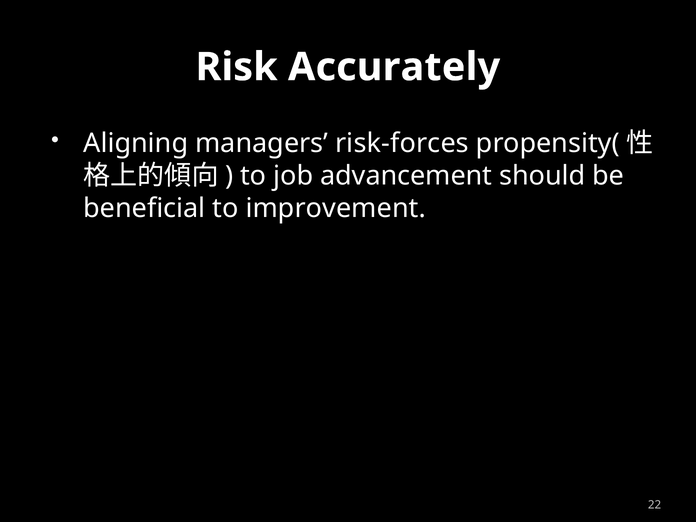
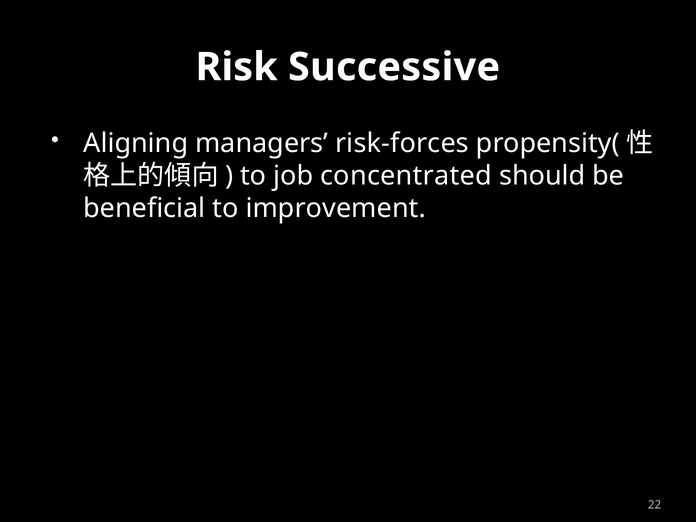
Accurately: Accurately -> Successive (394, 67)
advancement: advancement -> concentrated (406, 176)
